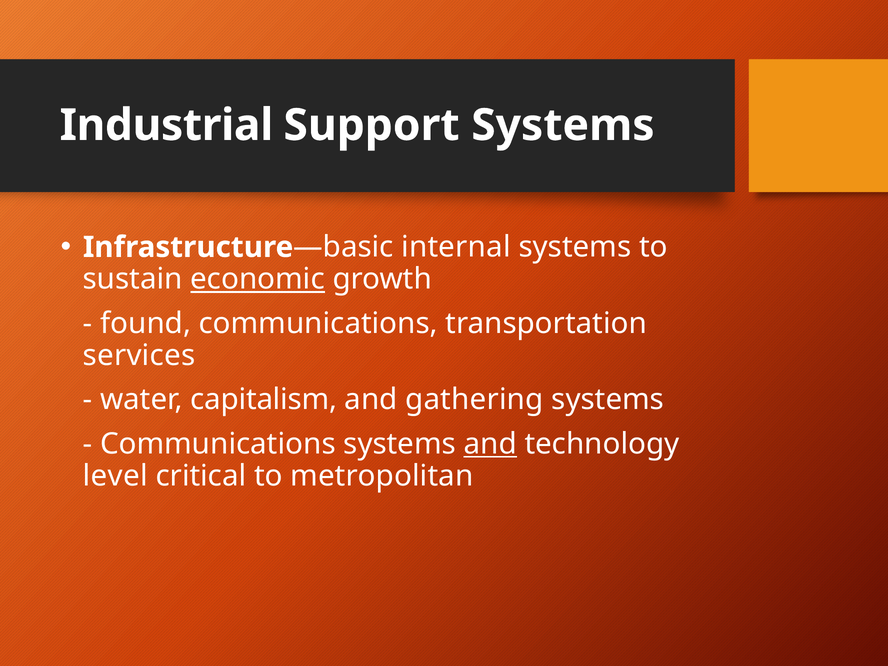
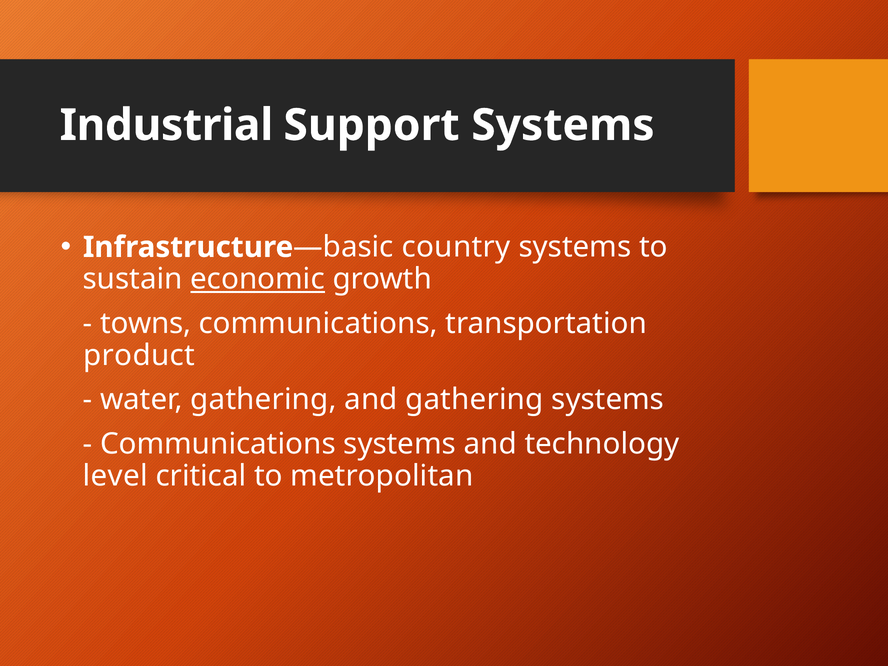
internal: internal -> country (456, 247)
found: found -> towns (146, 323)
services: services -> product (139, 355)
water capitalism: capitalism -> gathering (264, 400)
and underline: present -> none (490, 444)
